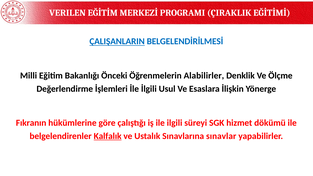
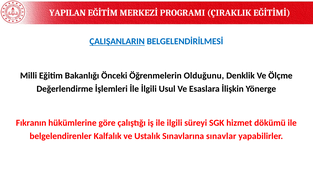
VERILEN: VERILEN -> YAPILAN (68, 13)
Alabilirler: Alabilirler -> Olduğunu (204, 76)
Kalfalık underline: present -> none (108, 136)
